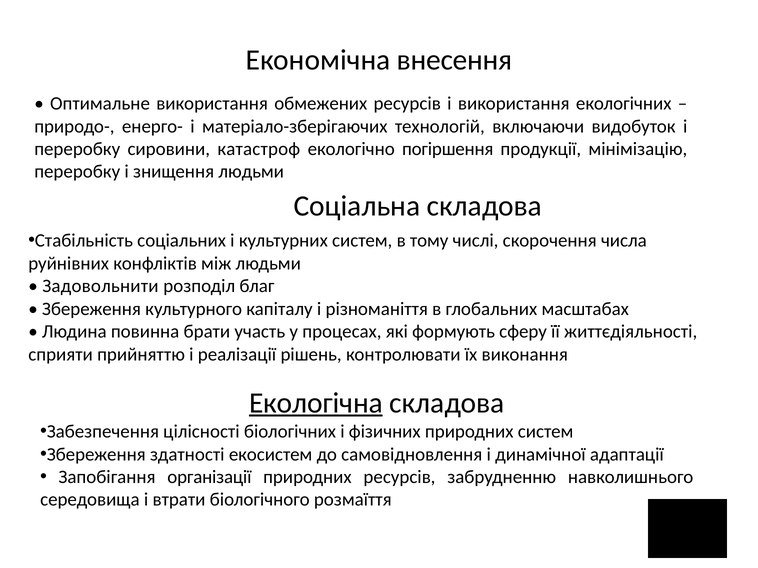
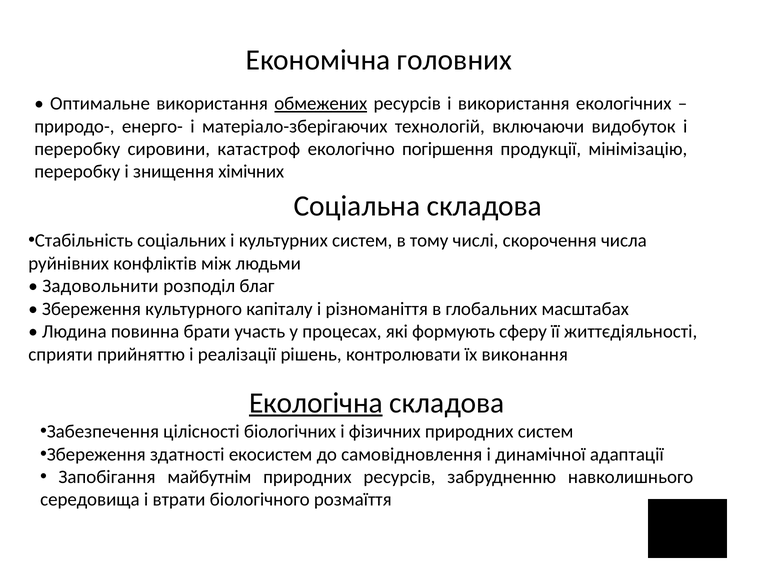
внесення: внесення -> головних (455, 60)
обмежених underline: none -> present (321, 104)
знищення людьми: людьми -> хімічних (251, 172)
організації: організації -> майбутнім (209, 477)
